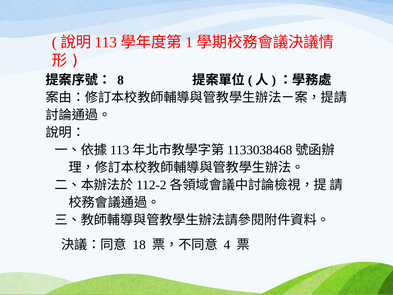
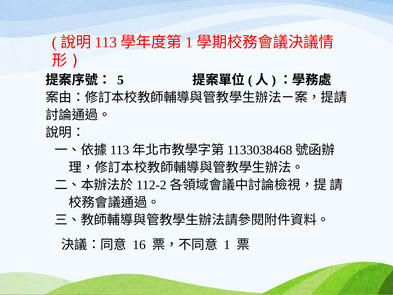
8: 8 -> 5 (120, 80)
18: 18 -> 16 (139, 245)
4: 4 -> 1 (227, 245)
